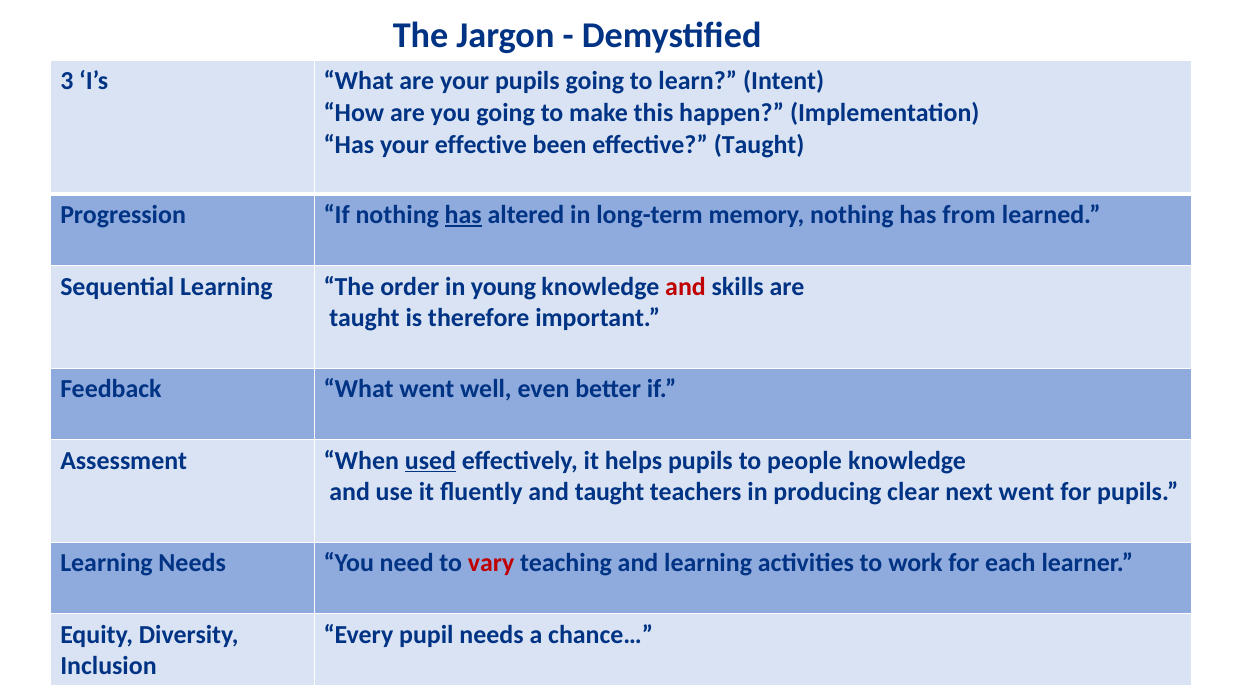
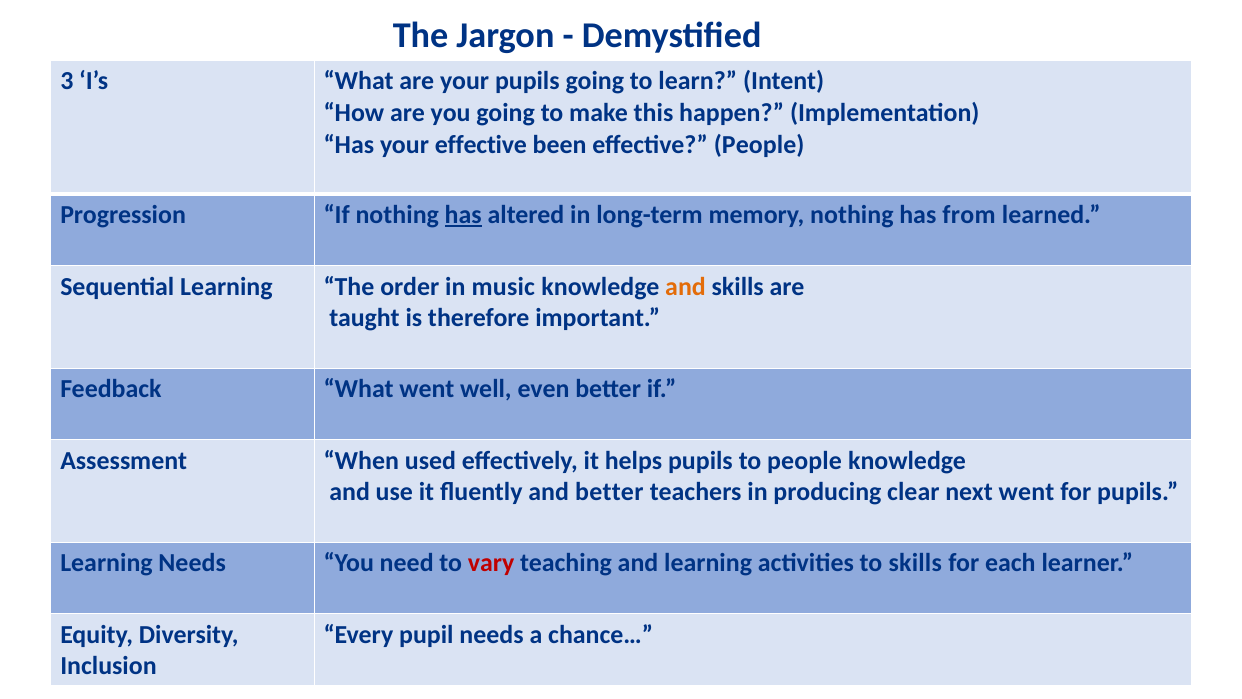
effective Taught: Taught -> People (759, 145)
young: young -> music (503, 286)
and colour: red -> orange (686, 286)
used underline: present -> none (430, 460)
and taught: taught -> better (609, 492)
to work: work -> skills (915, 563)
